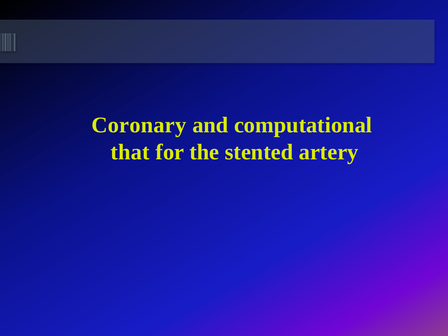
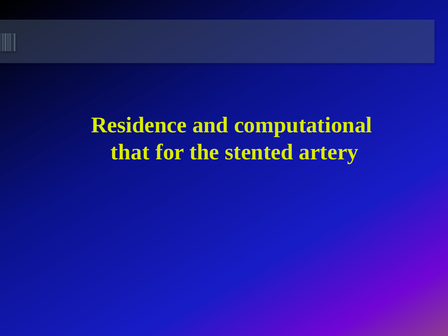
Coronary: Coronary -> Residence (139, 125)
